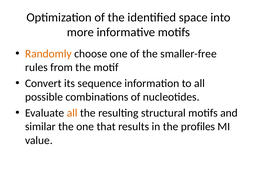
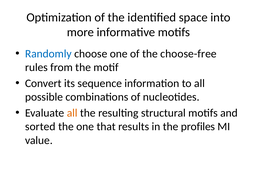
Randomly colour: orange -> blue (48, 54)
smaller-free: smaller-free -> choose-free (189, 54)
similar: similar -> sorted (40, 127)
